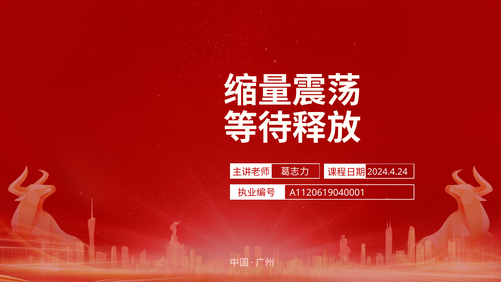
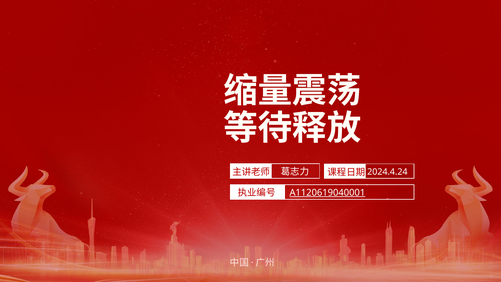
A1120619040001 underline: none -> present (327, 192)
